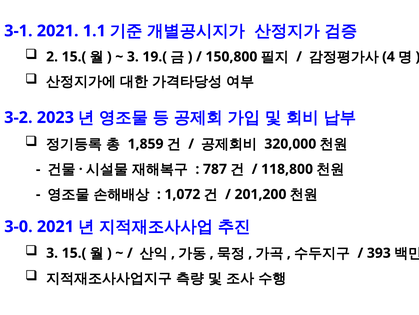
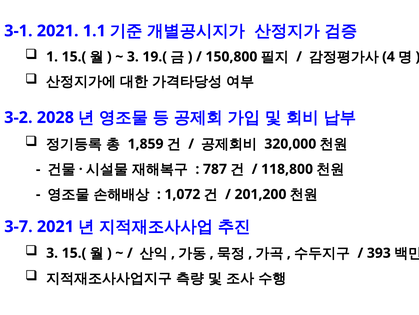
2: 2 -> 1 (52, 57)
2023: 2023 -> 2028 (55, 117)
3-0: 3-0 -> 3-7 (18, 226)
